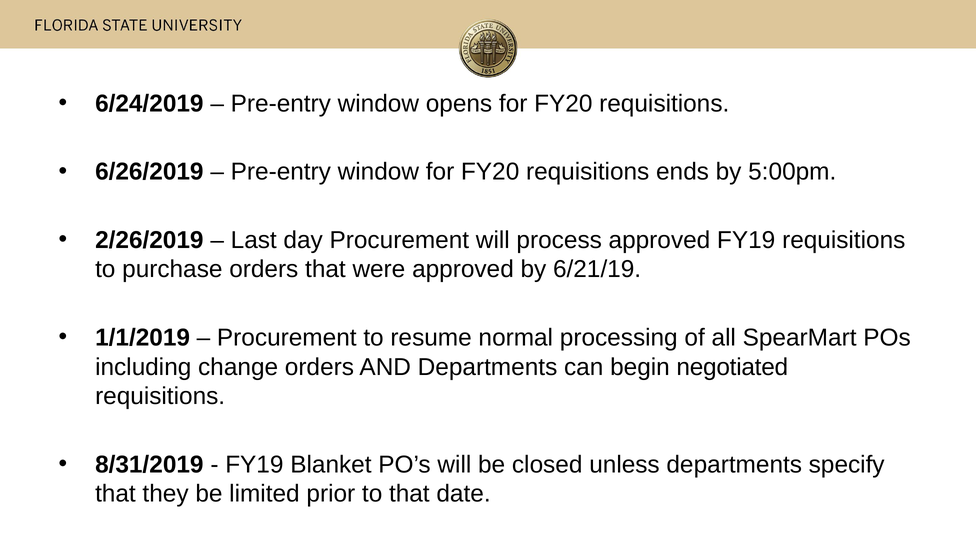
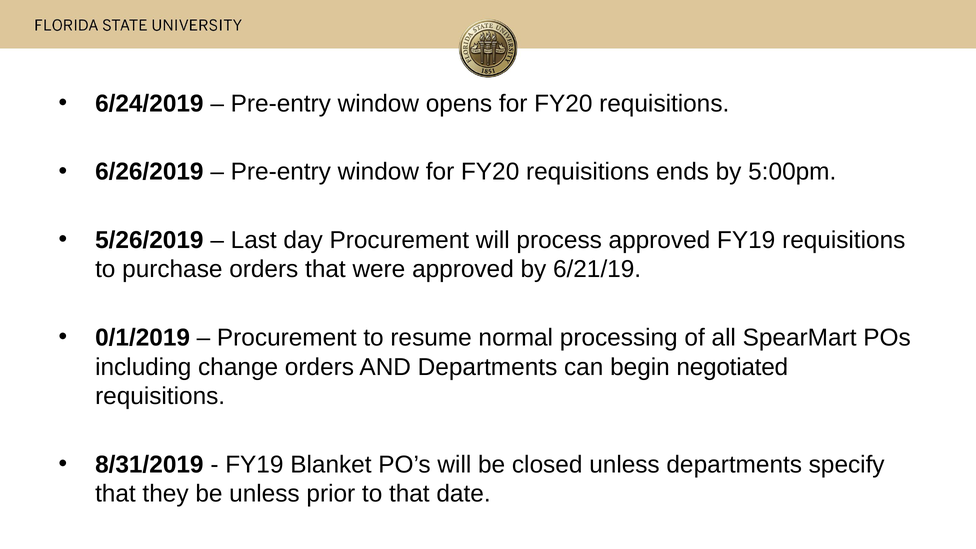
2/26/2019: 2/26/2019 -> 5/26/2019 (149, 240)
1/1/2019: 1/1/2019 -> 0/1/2019 (143, 338)
be limited: limited -> unless (264, 494)
